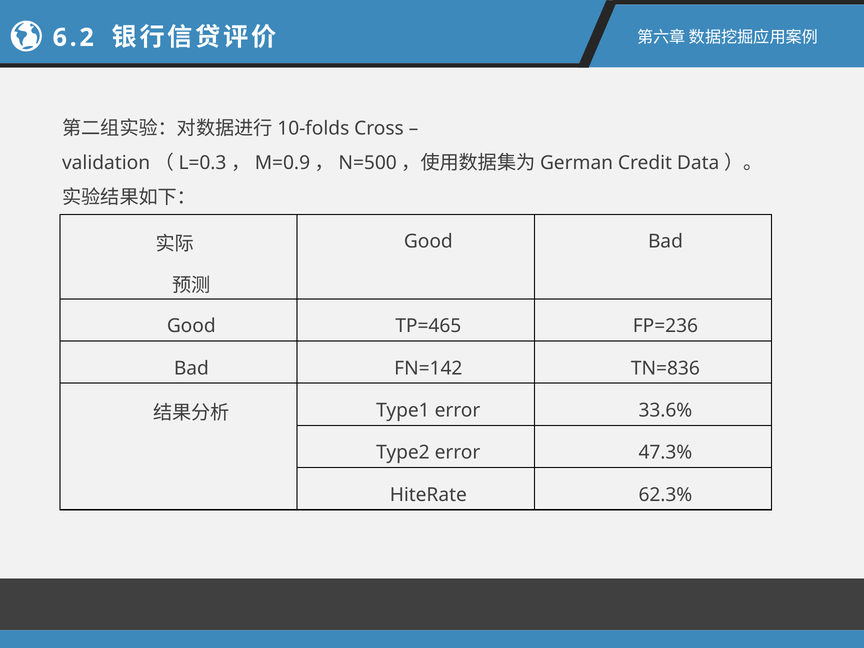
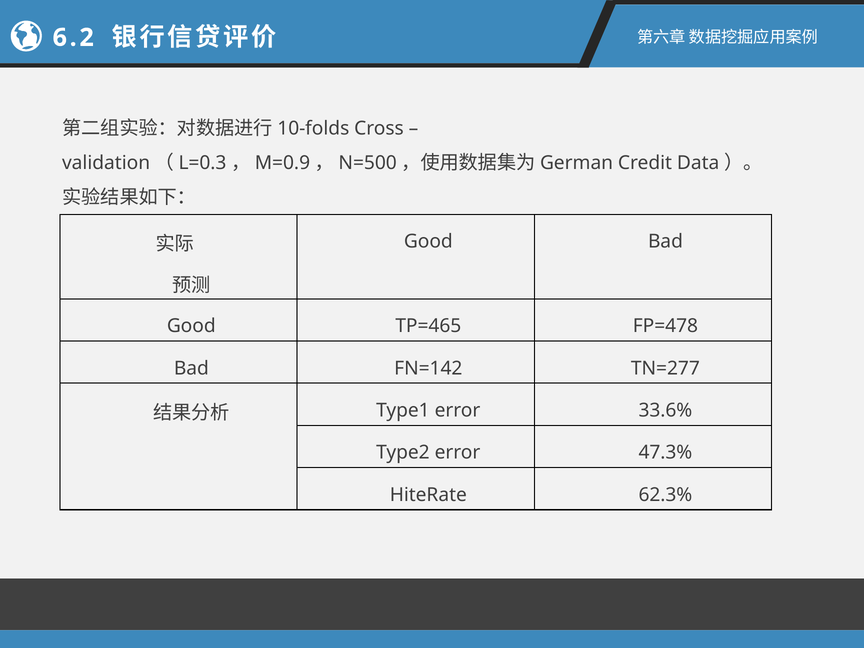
FP=236: FP=236 -> FP=478 (665, 326)
TN=836: TN=836 -> TN=277 (665, 368)
